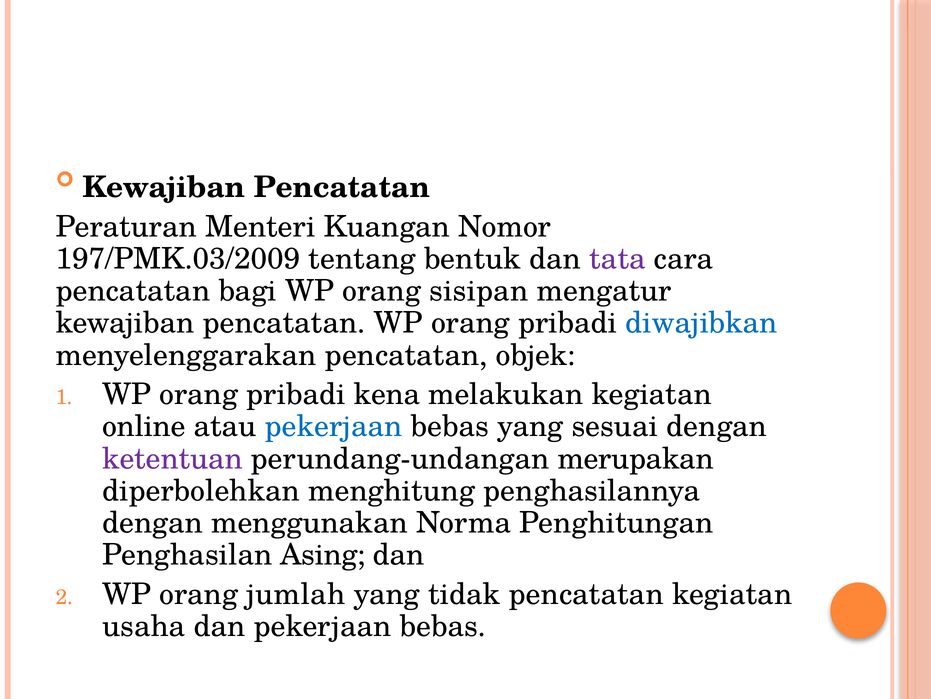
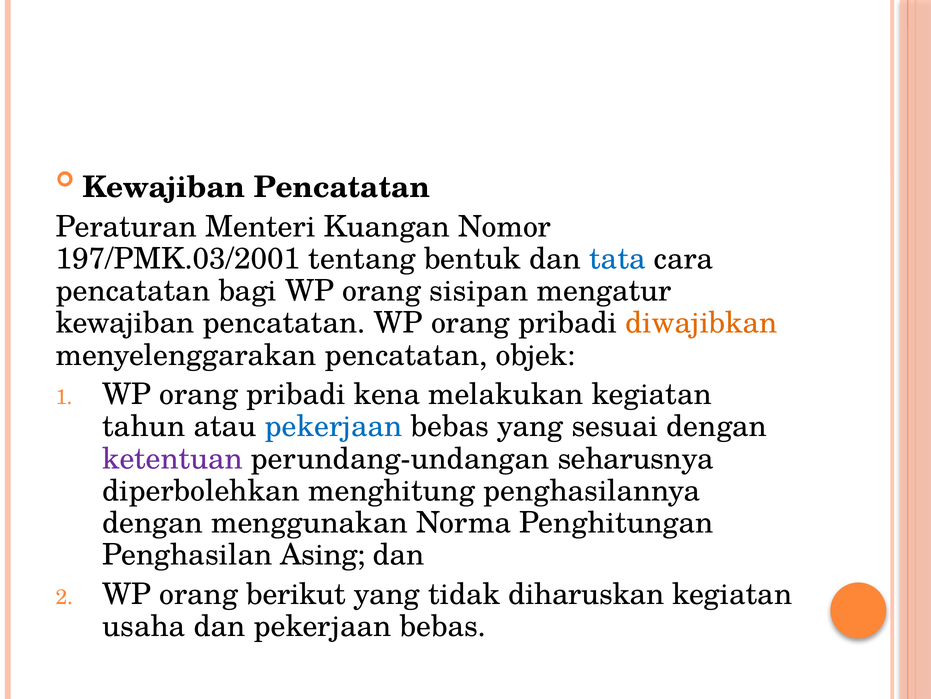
197/PMK.03/2009: 197/PMK.03/2009 -> 197/PMK.03/2001 (178, 259)
tata colour: purple -> blue (617, 259)
diwajibkan colour: blue -> orange (701, 323)
online: online -> tahun (144, 426)
merupakan: merupakan -> seharusnya (636, 458)
jumlah: jumlah -> berikut (296, 594)
tidak pencatatan: pencatatan -> diharuskan (586, 594)
